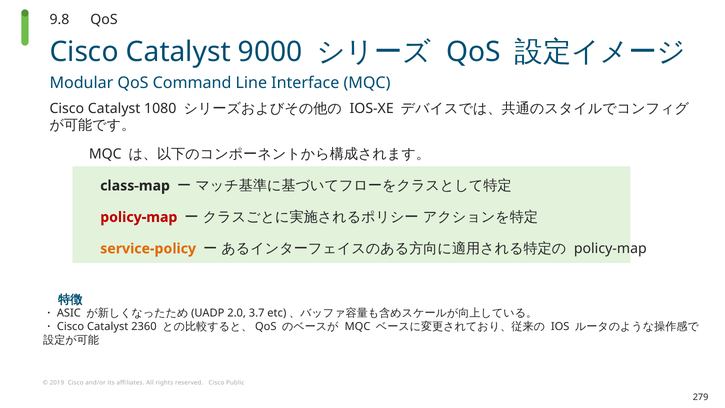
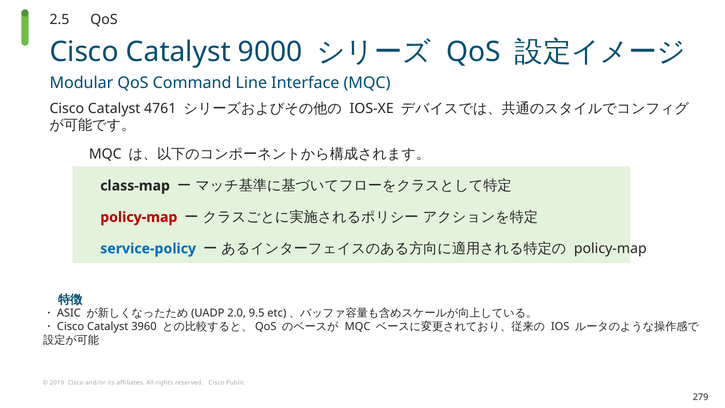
9.8: 9.8 -> 2.5 (59, 20)
1080: 1080 -> 4761 (160, 108)
service-policy colour: orange -> blue (148, 249)
3.7: 3.7 -> 9.5 (257, 313)
2360: 2360 -> 3960 (144, 326)
